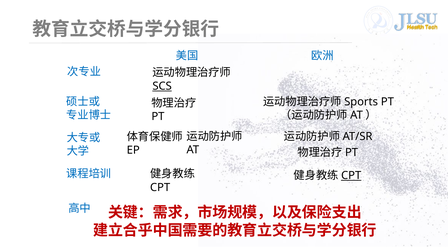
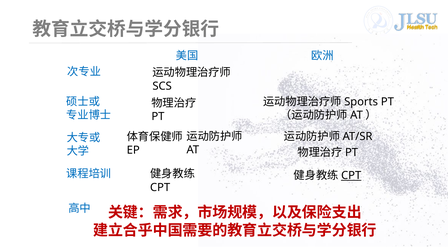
SCS underline: present -> none (162, 86)
